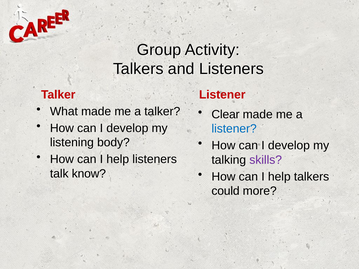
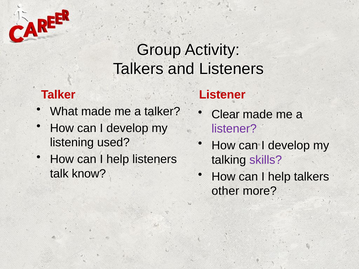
listener colour: blue -> purple (234, 129)
body: body -> used (113, 143)
could: could -> other (225, 191)
